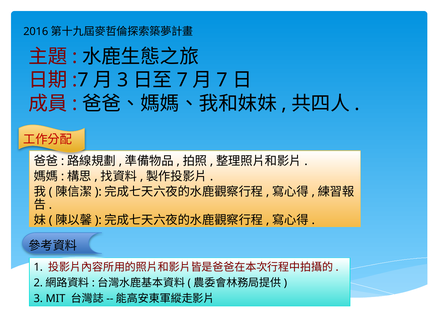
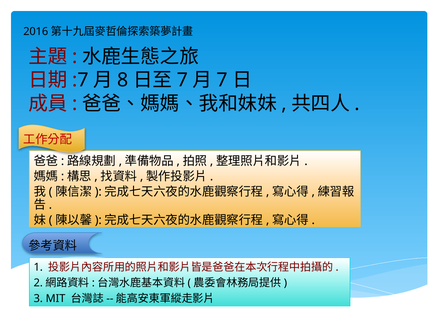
3: 3 -> 8 (123, 80)
